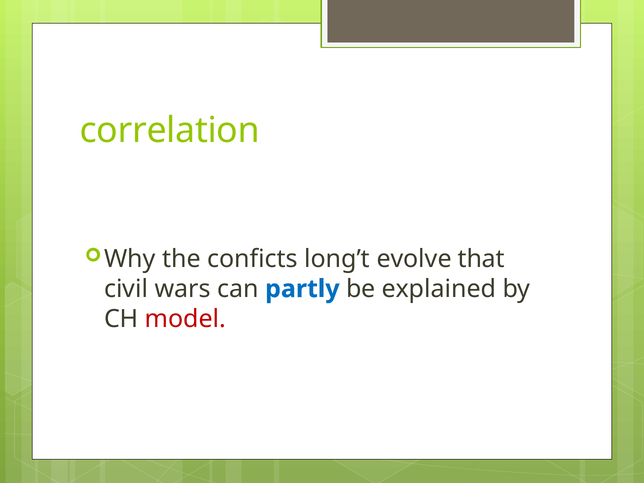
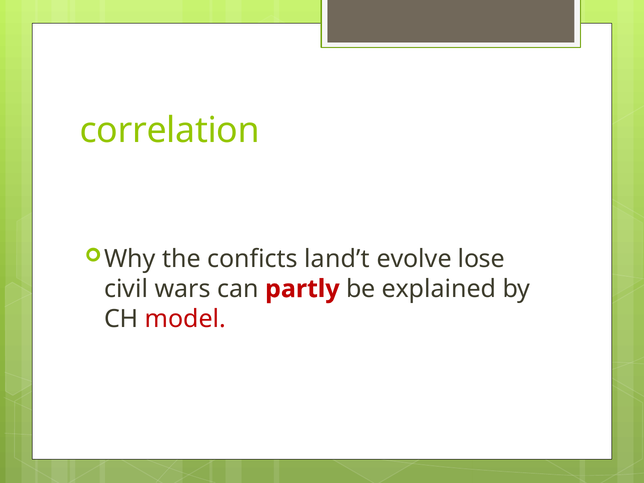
long’t: long’t -> land’t (337, 259)
that: that -> lose (481, 259)
partly colour: blue -> red (302, 289)
